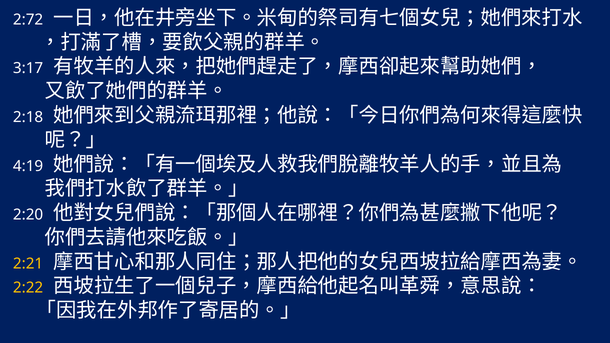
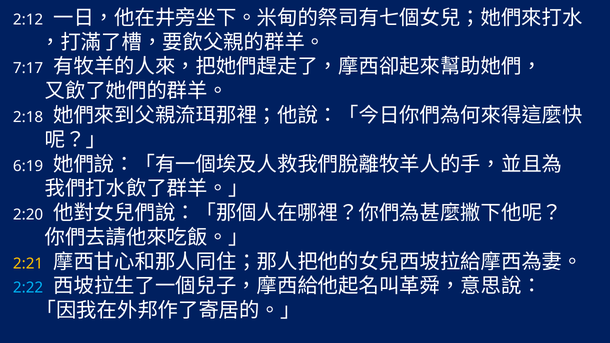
2:72: 2:72 -> 2:12 (28, 20)
3:17: 3:17 -> 7:17 (28, 68)
4:19: 4:19 -> 6:19 (28, 166)
2:22 colour: yellow -> light blue (28, 288)
